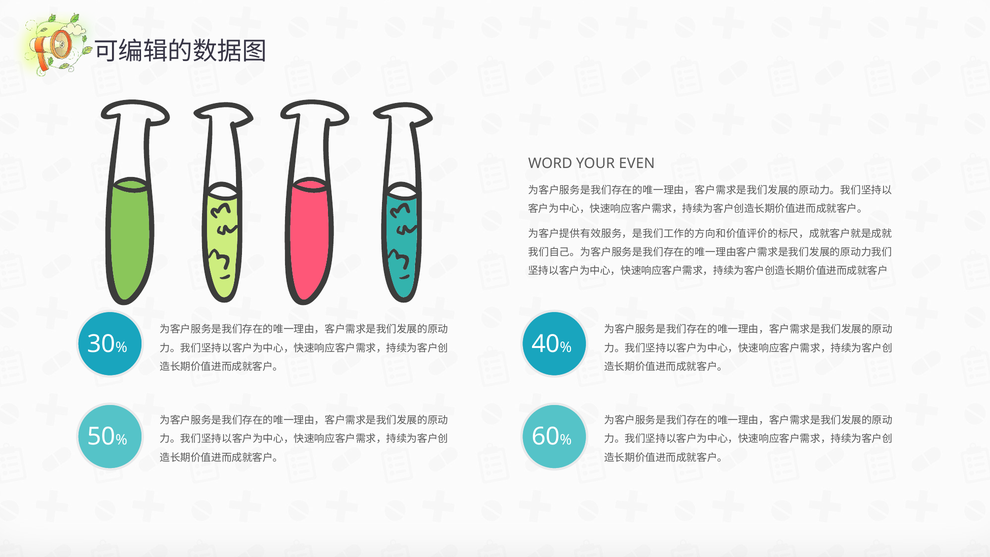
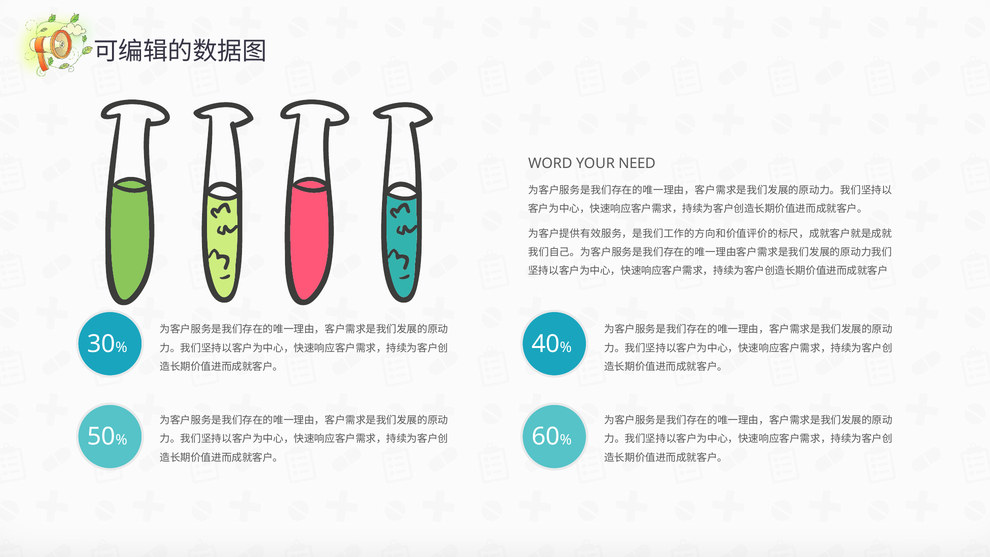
EVEN: EVEN -> NEED (637, 163)
